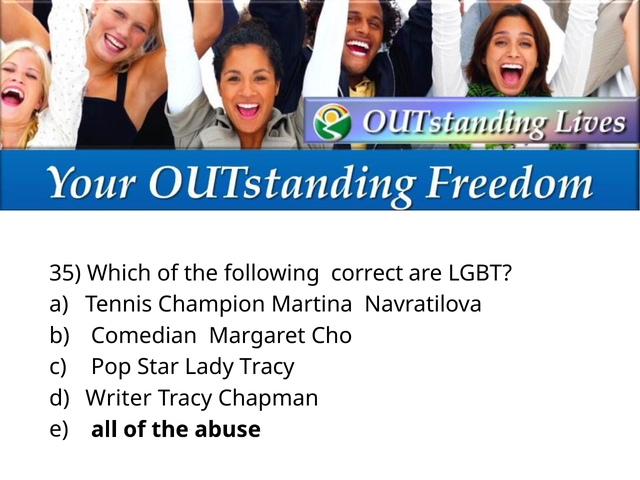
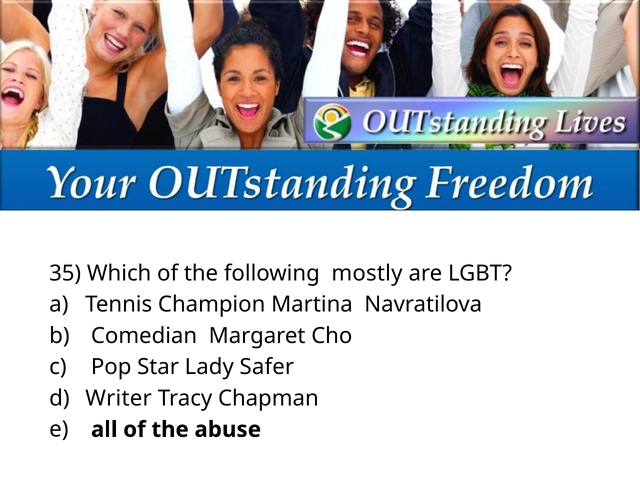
correct: correct -> mostly (367, 273)
Lady Tracy: Tracy -> Safer (267, 367)
